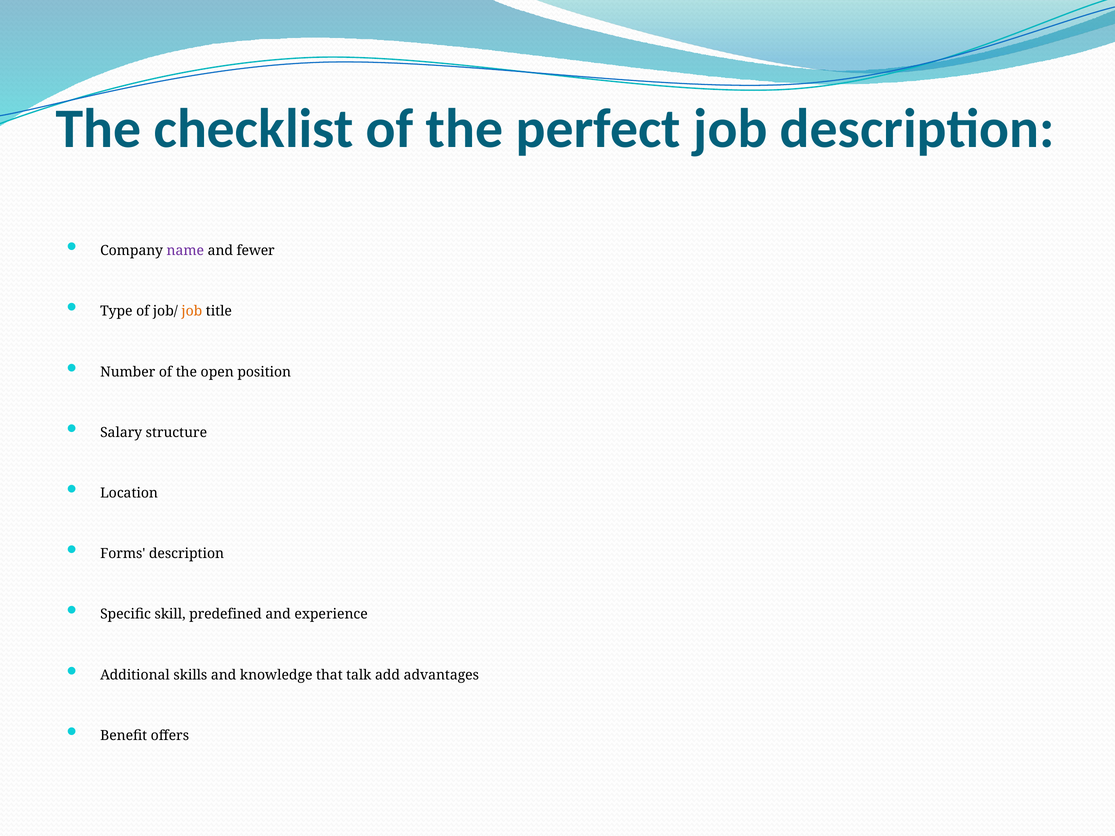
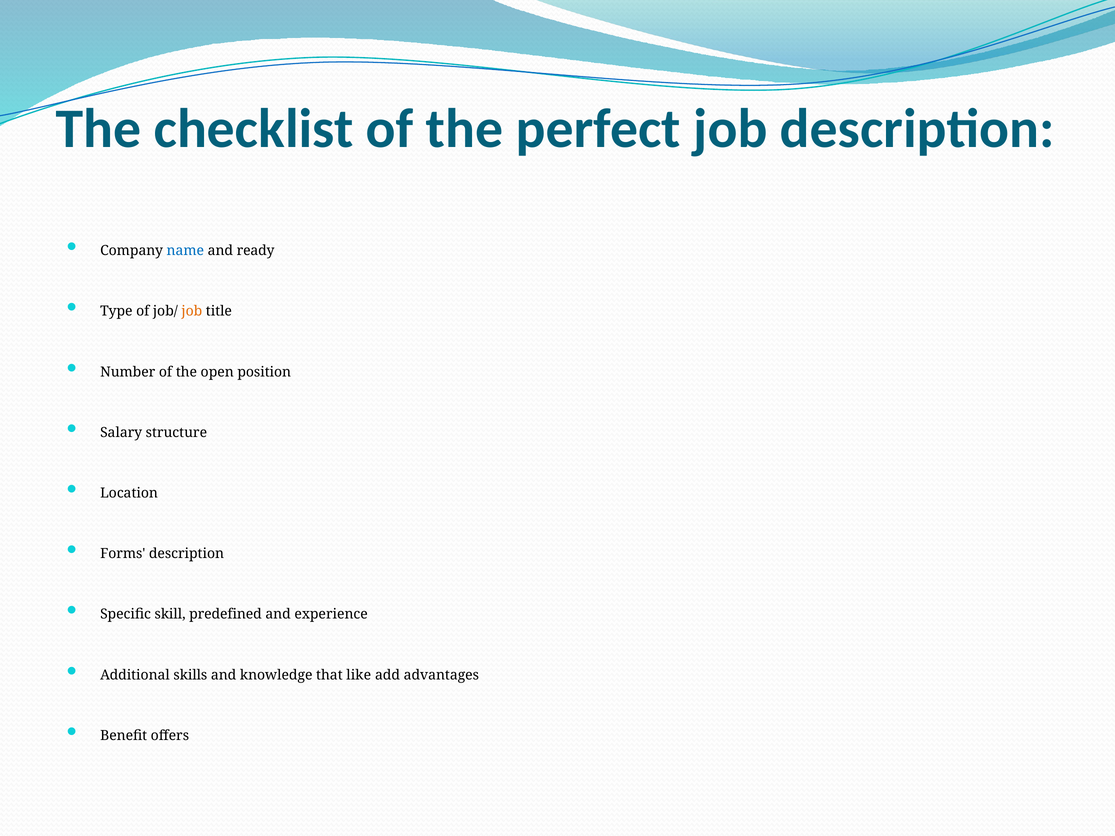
name colour: purple -> blue (185, 251)
fewer: fewer -> ready (256, 251)
talk: talk -> like (359, 675)
